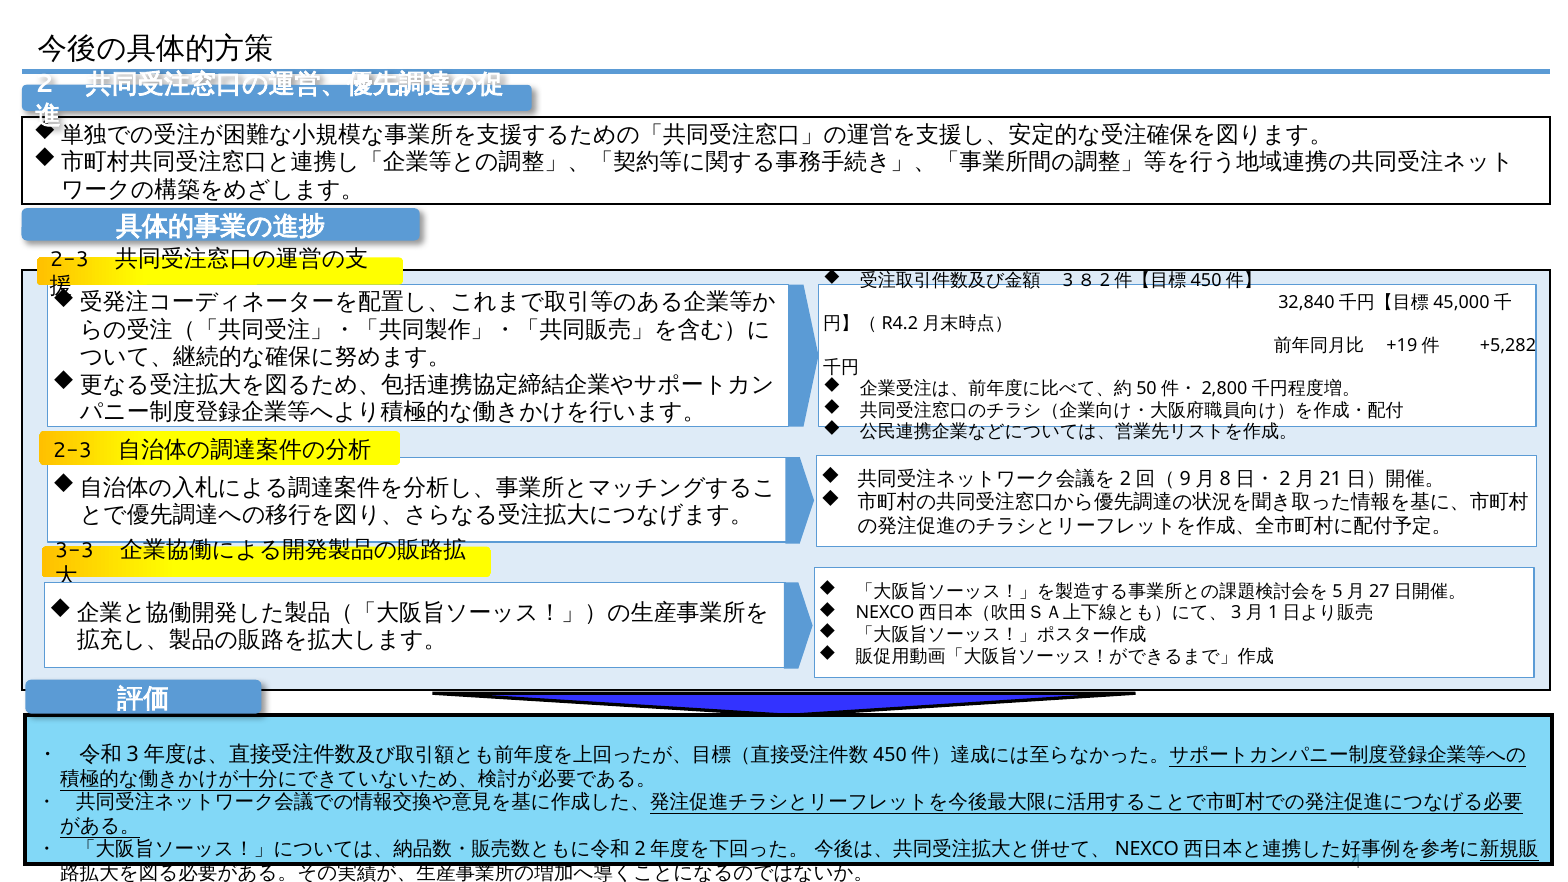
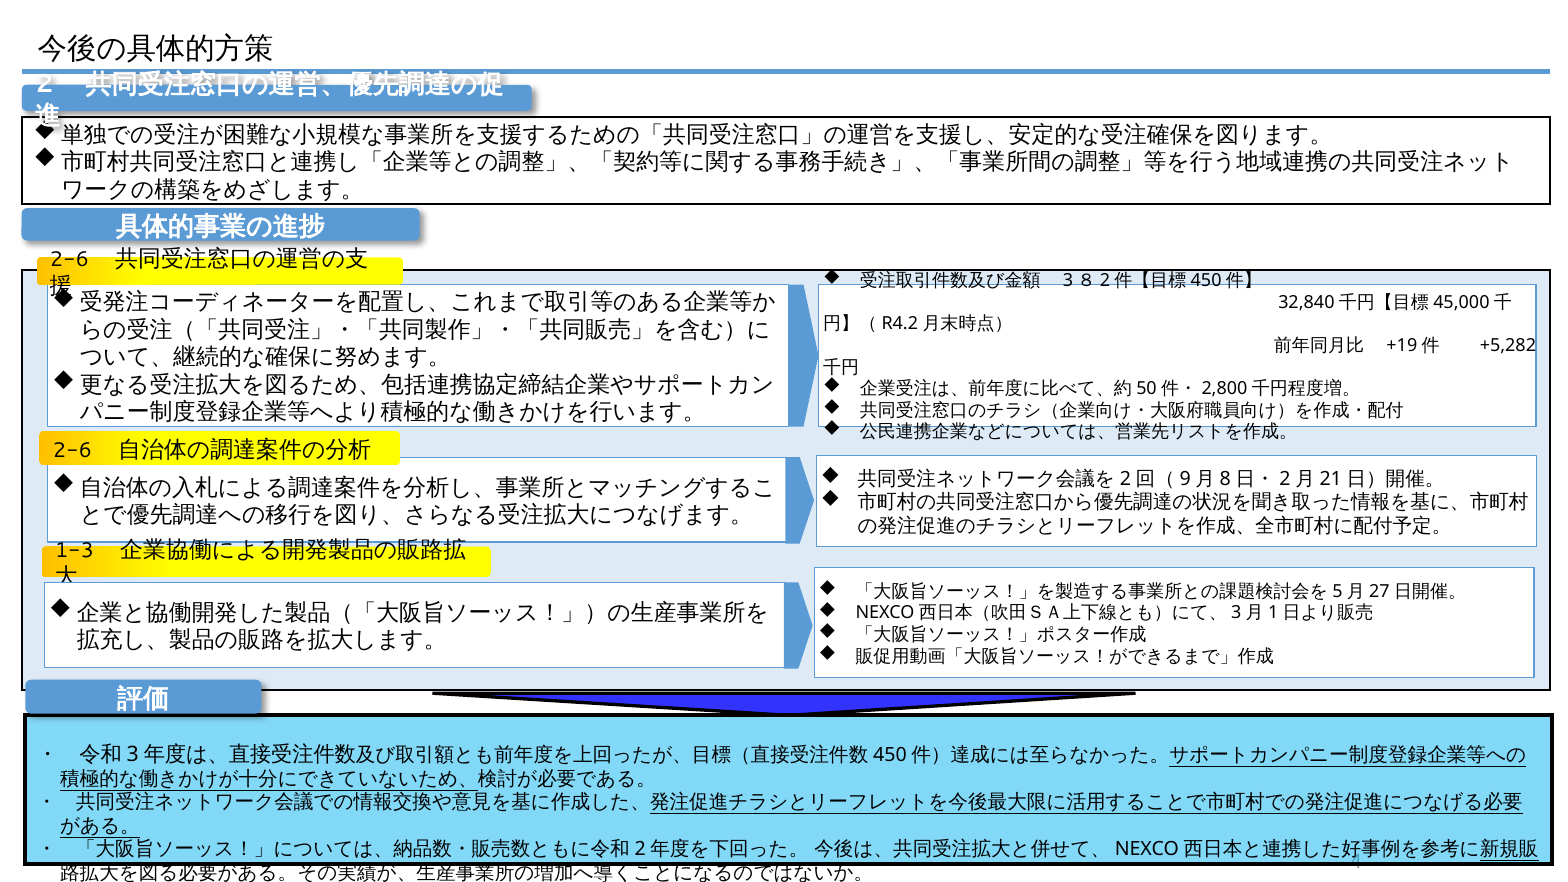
2-3: 2-3 -> 2-6 (69, 259)
2-3: 2-3 -> 2-6 (72, 450)
3-3: 3-3 -> 1-3 (74, 550)
